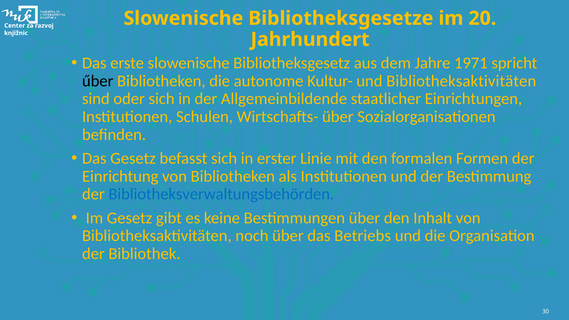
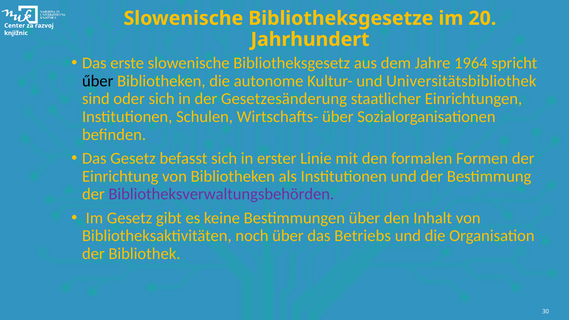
1971: 1971 -> 1964 (471, 63)
und Bibliotheksaktivitäten: Bibliotheksaktivitäten -> Universitätsbibliothek (461, 81)
Allgemeinbildende: Allgemeinbildende -> Gesetzesänderung (284, 99)
Bibliotheksverwaltungsbehörden colour: blue -> purple (221, 194)
